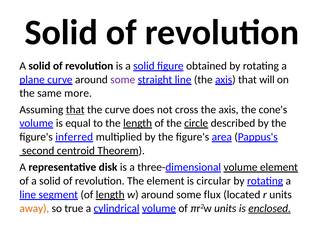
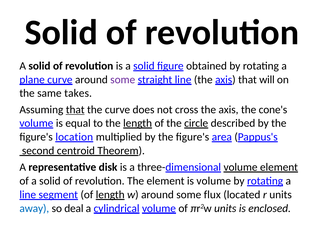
more: more -> takes (78, 93)
inferred: inferred -> location (74, 137)
is circular: circular -> volume (214, 181)
away colour: orange -> blue (34, 208)
true: true -> deal (74, 208)
enclosed underline: present -> none (270, 208)
